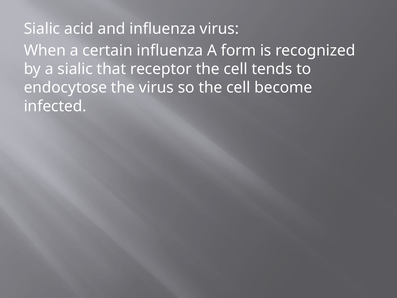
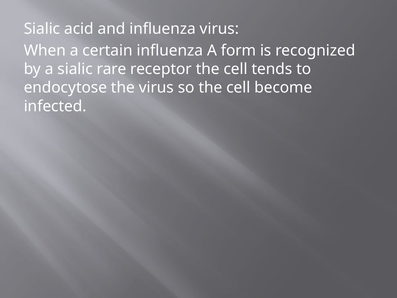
that: that -> rare (112, 69)
